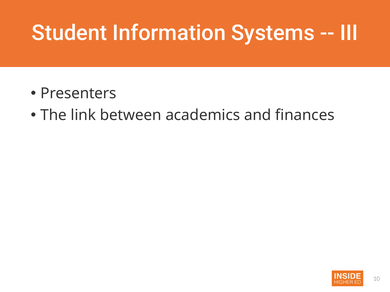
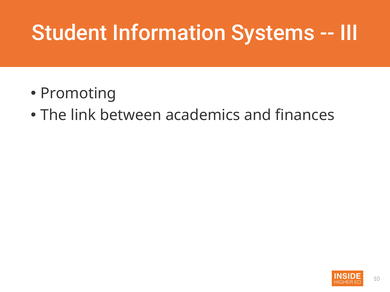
Presenters: Presenters -> Promoting (78, 94)
